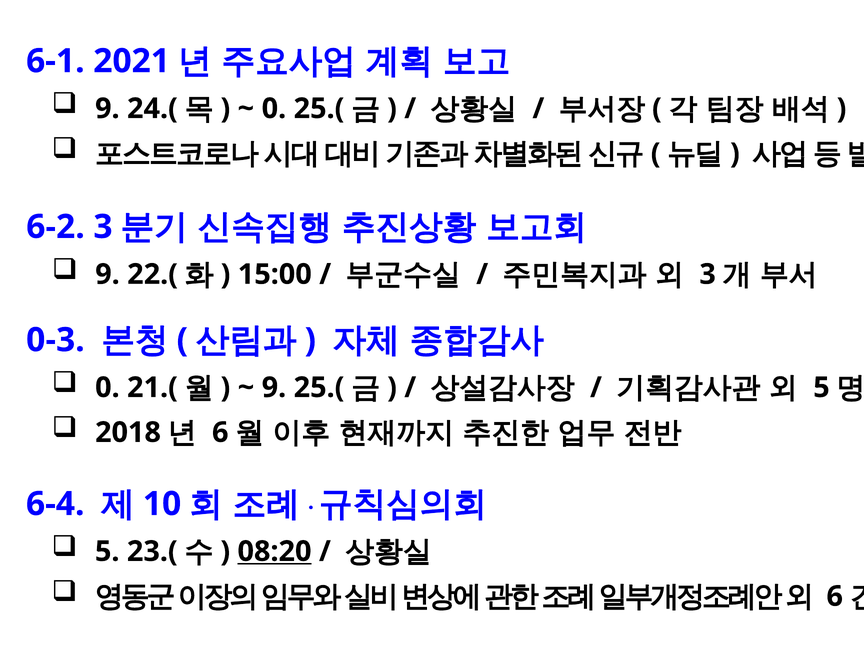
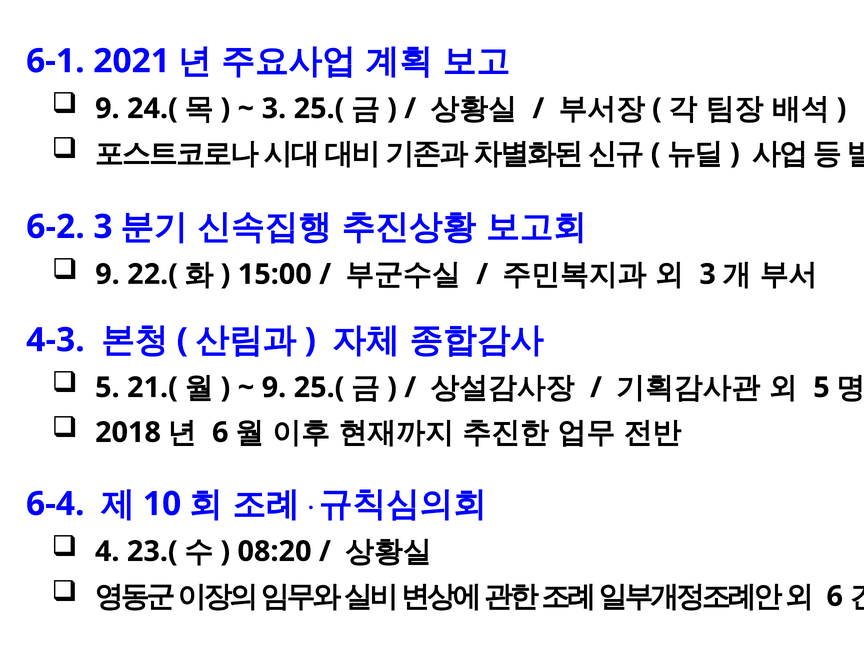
0: 0 -> 3 (274, 109)
0-3: 0-3 -> 4-3 (55, 340)
0: 0 -> 5 (107, 388)
5: 5 -> 4 (107, 551)
08:20 underline: present -> none (275, 551)
